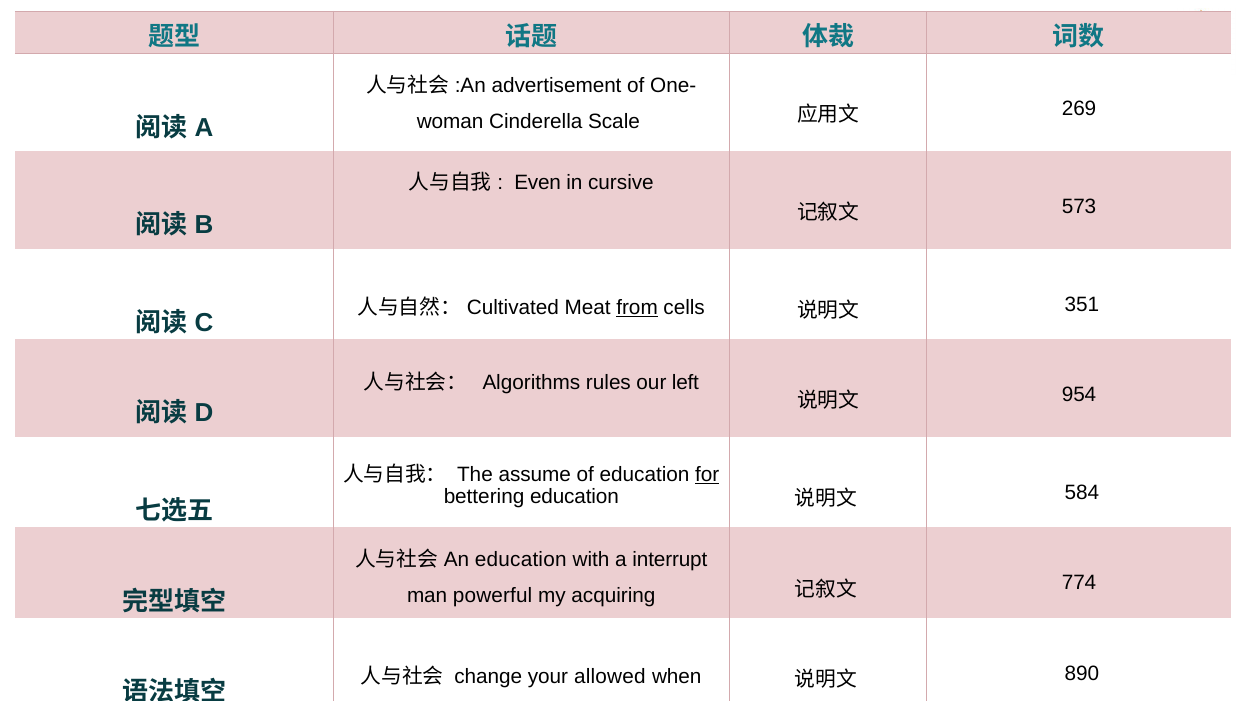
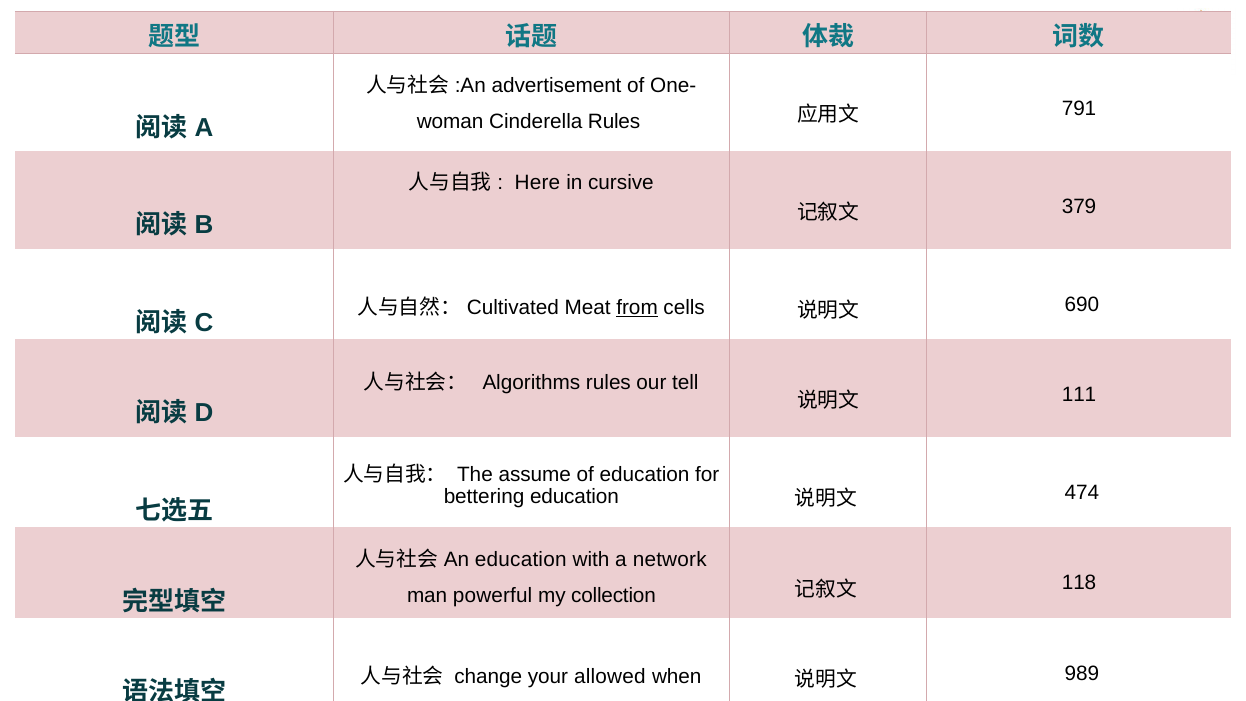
Cinderella Scale: Scale -> Rules (614, 121)
269: 269 -> 791 (1079, 109)
Even: Even -> Here (537, 183)
573: 573 -> 379 (1079, 207)
351: 351 -> 690 (1082, 304)
left: left -> tell (685, 382)
954: 954 -> 111 (1079, 395)
for underline: present -> none (707, 474)
584: 584 -> 474 (1082, 492)
interrupt: interrupt -> network (670, 559)
acquiring: acquiring -> collection (613, 595)
774: 774 -> 118 (1079, 583)
890: 890 -> 989 (1082, 673)
